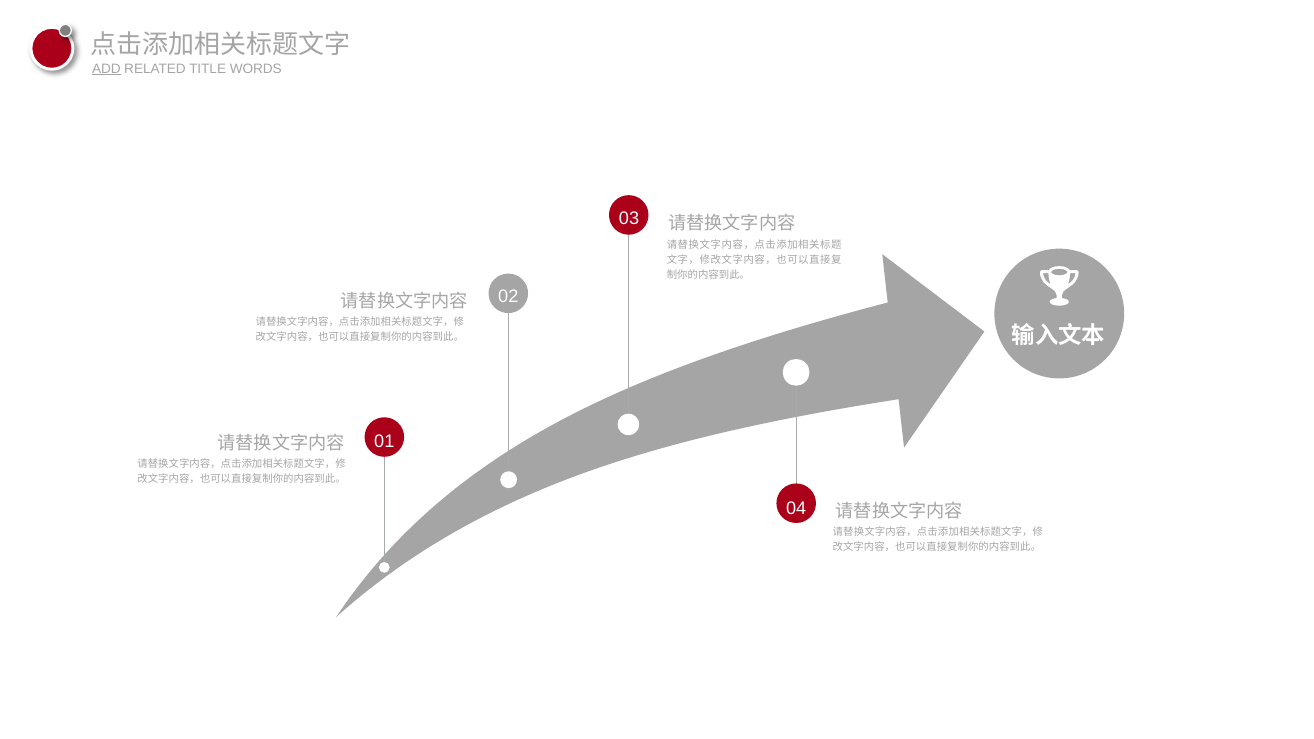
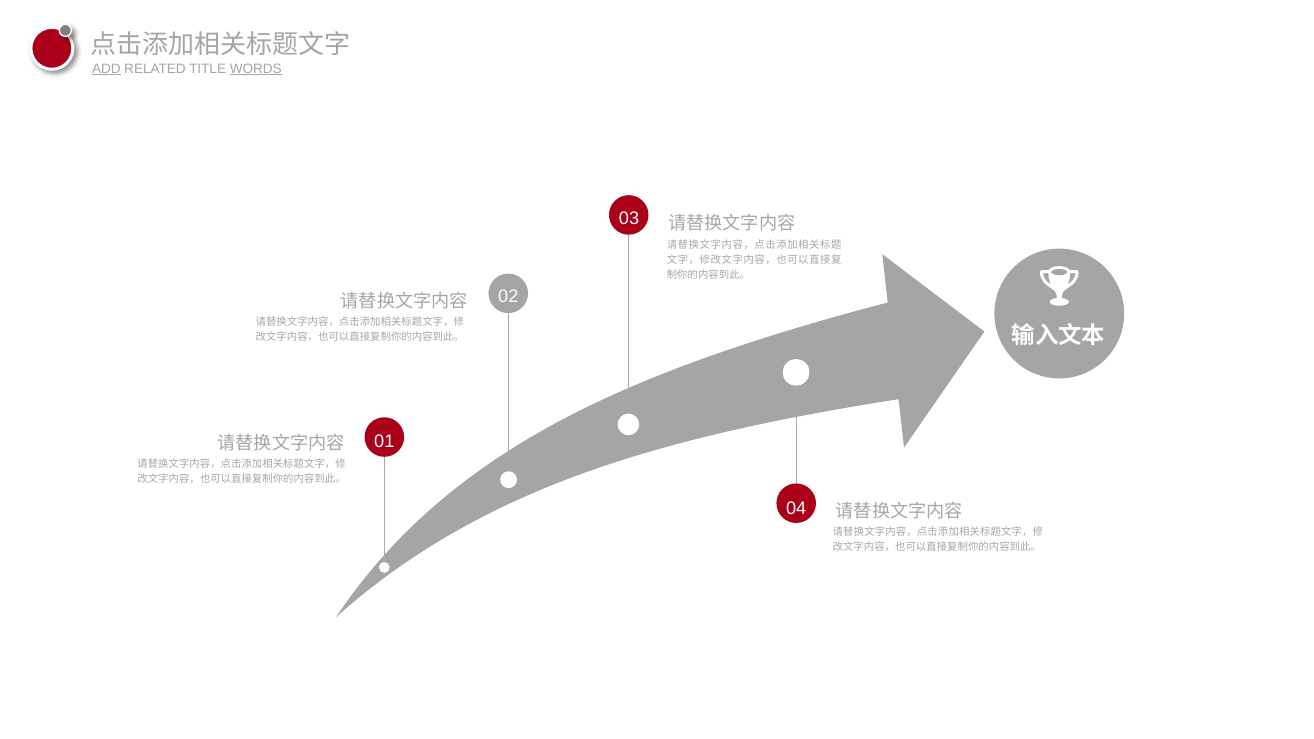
WORDS underline: none -> present (256, 69)
